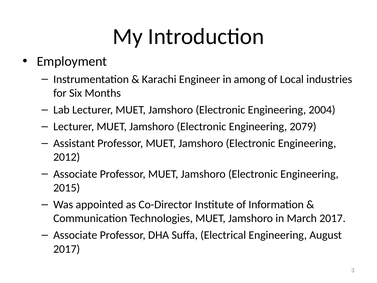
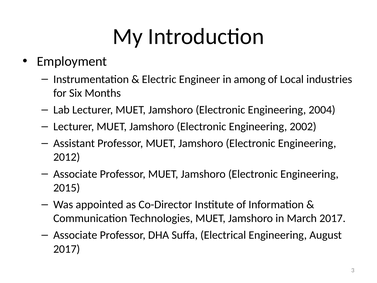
Karachi: Karachi -> Electric (159, 79)
2079: 2079 -> 2002 (303, 126)
